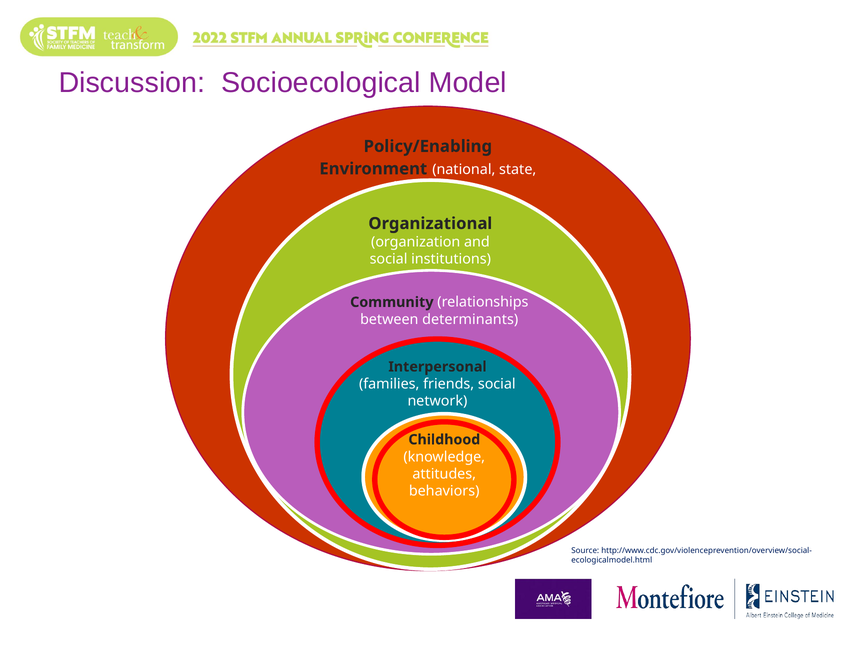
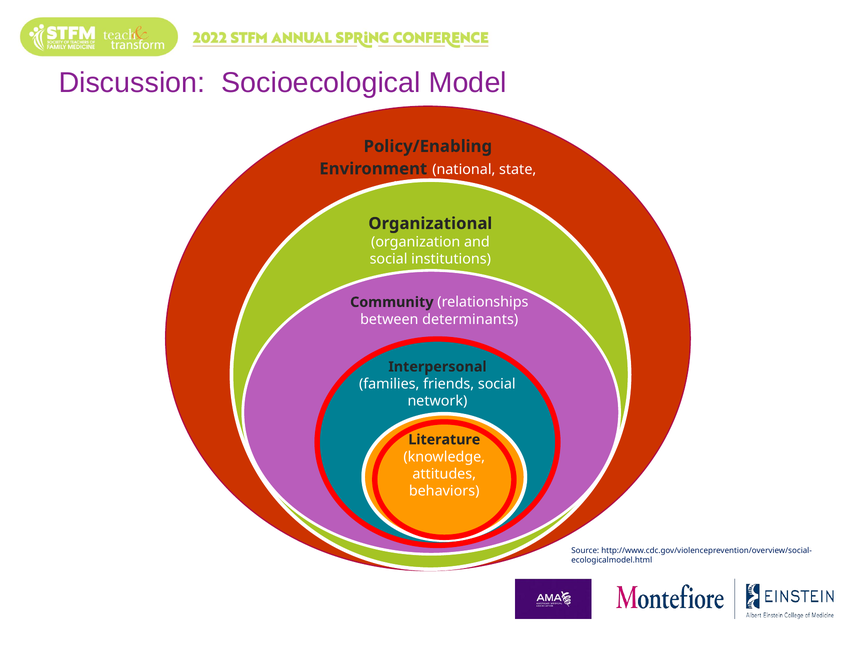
Childhood: Childhood -> Literature (444, 440)
